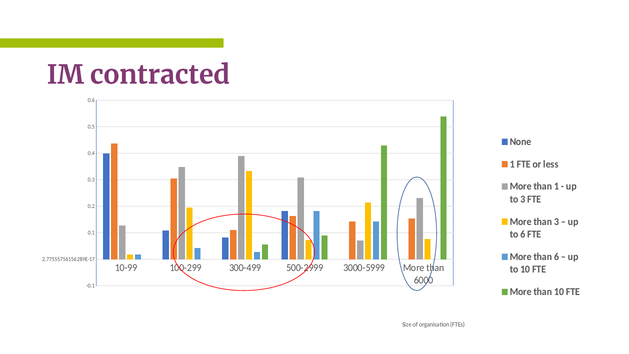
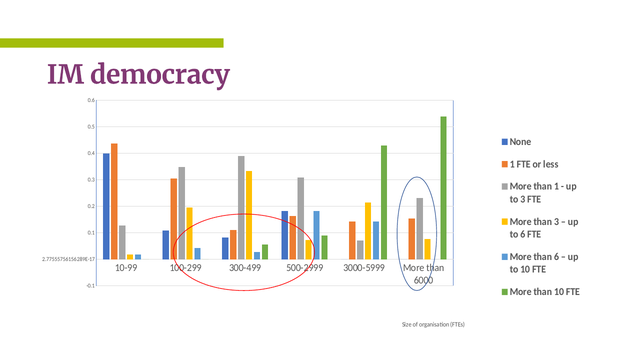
contracted: contracted -> democracy (160, 75)
